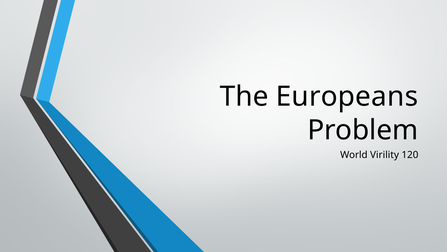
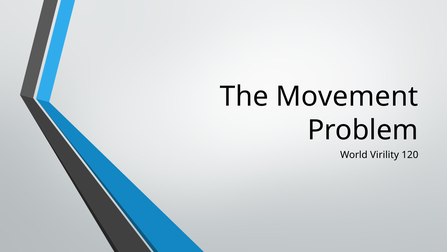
Europeans: Europeans -> Movement (347, 97)
